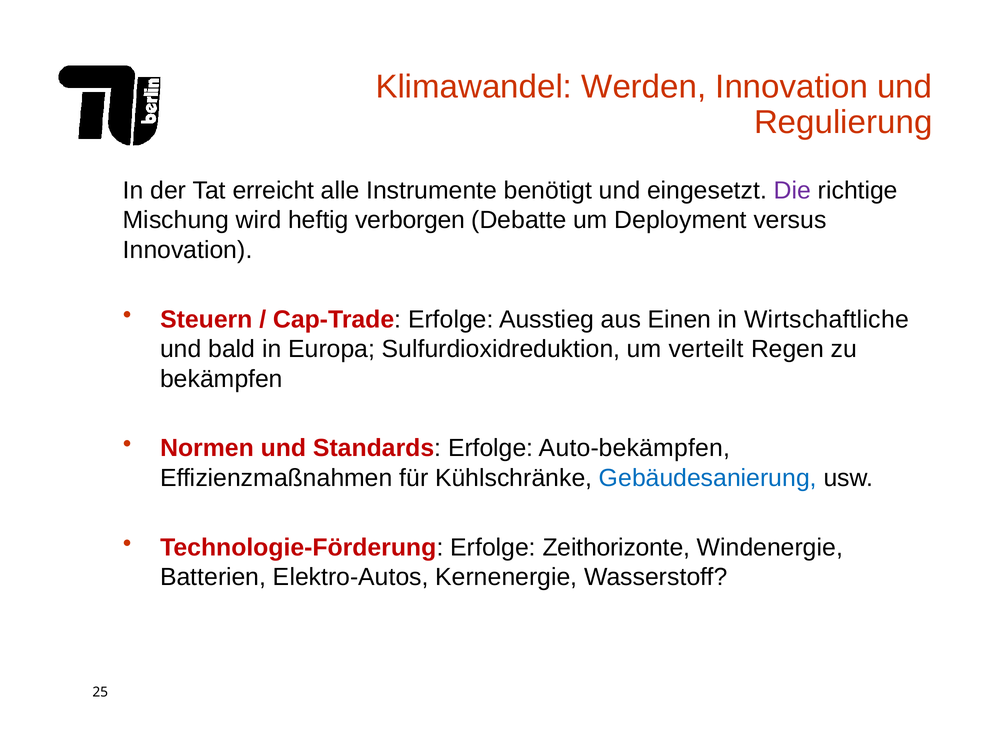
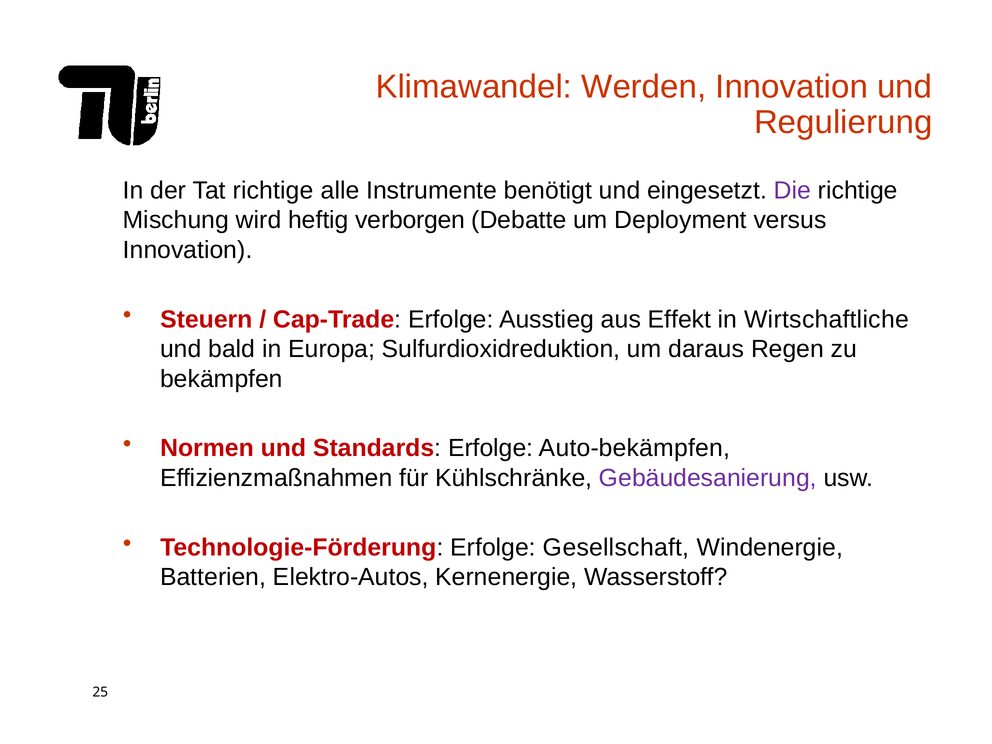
Tat erreicht: erreicht -> richtige (273, 190)
Einen: Einen -> Effekt (679, 319)
verteilt: verteilt -> daraus (706, 349)
Gebäudesanierung colour: blue -> purple (708, 478)
Zeithorizonte: Zeithorizonte -> Gesellschaft (616, 547)
